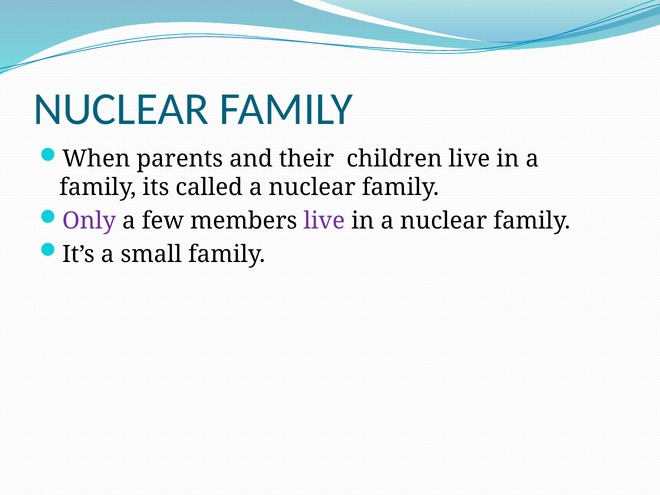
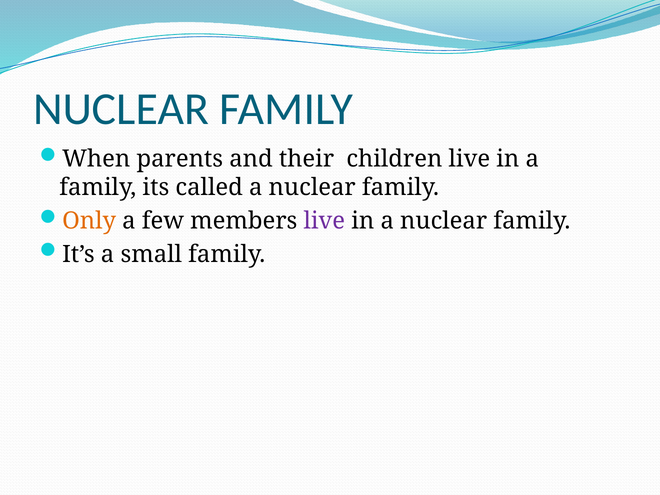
Only colour: purple -> orange (89, 221)
